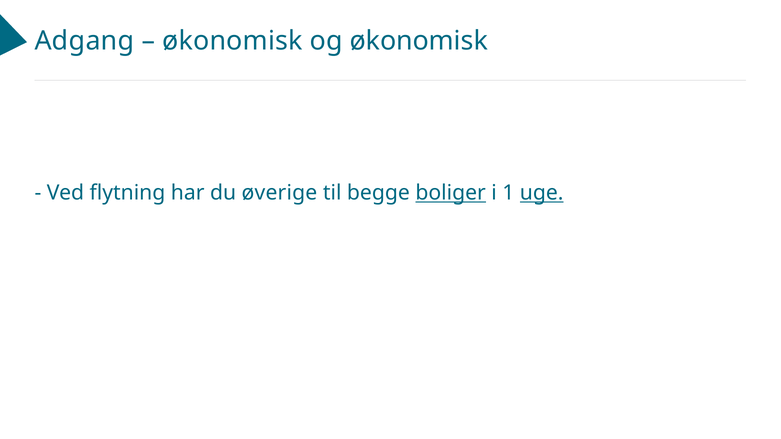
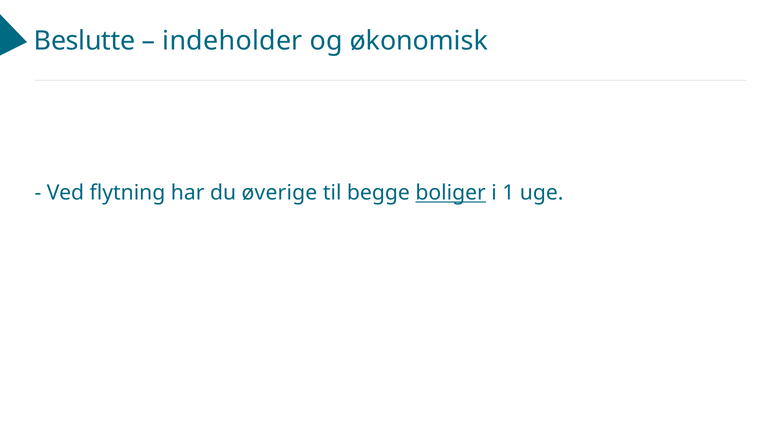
Adgang: Adgang -> Beslutte (85, 41)
økonomisk: økonomisk -> indeholder (232, 41)
uge underline: present -> none (542, 193)
